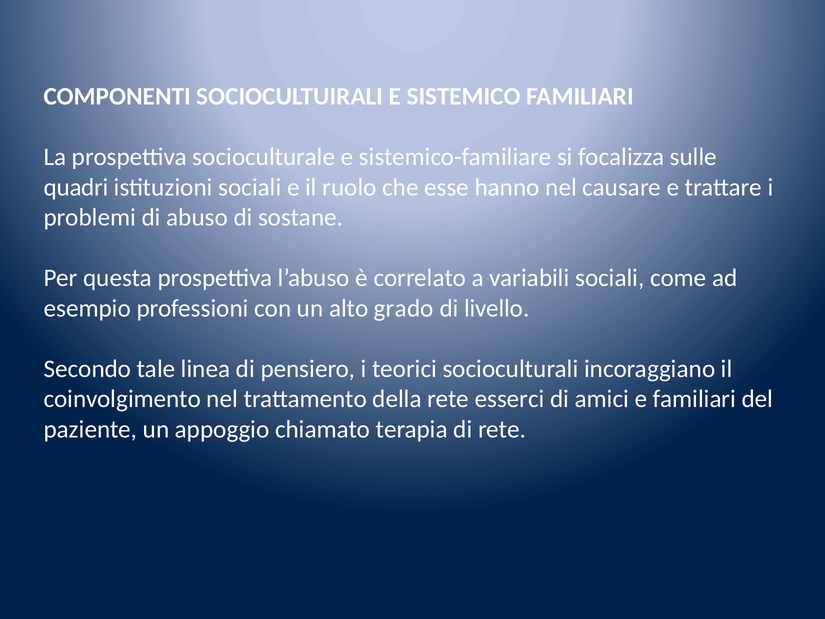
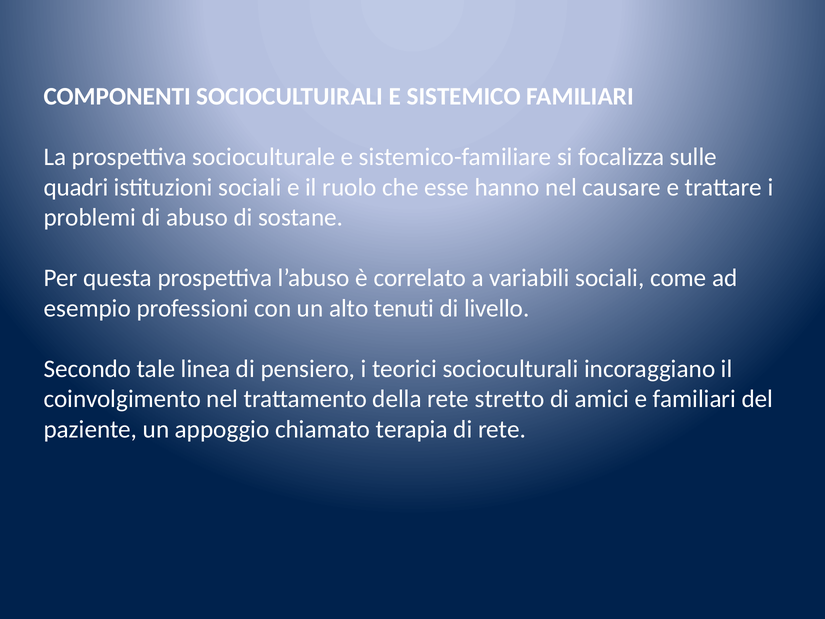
grado: grado -> tenuti (404, 308)
esserci: esserci -> stretto (510, 399)
